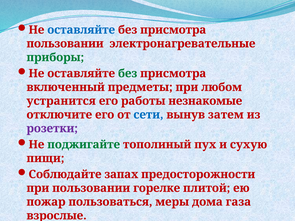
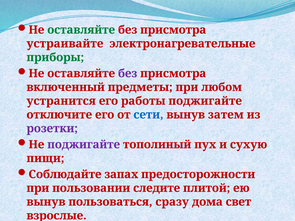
оставляйте colour: blue -> green (81, 30)
пользовании: пользовании -> устраивайте (65, 44)
без colour: green -> purple (128, 74)
работы незнакомые: незнакомые -> поджигайте (205, 101)
поджигайте colour: green -> purple (84, 145)
горелке: горелке -> следите (157, 188)
пожар: пожар -> вынув (46, 202)
меры: меры -> сразу (172, 202)
газа: газа -> свет (238, 202)
